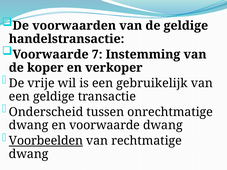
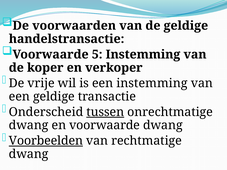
7: 7 -> 5 (97, 55)
een gebruikelijk: gebruikelijk -> instemming (152, 83)
tussen underline: none -> present (105, 112)
